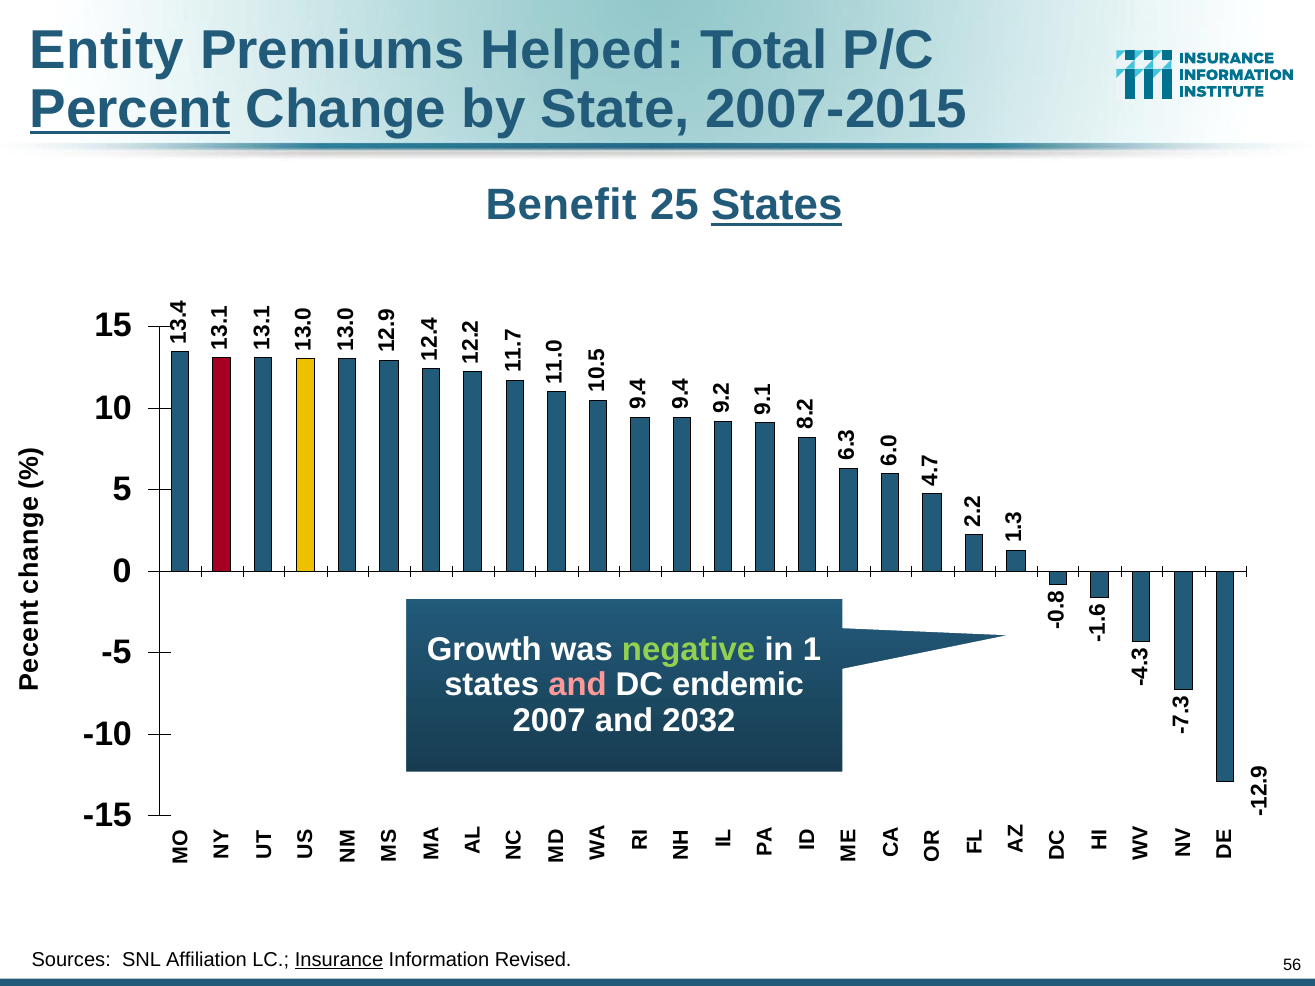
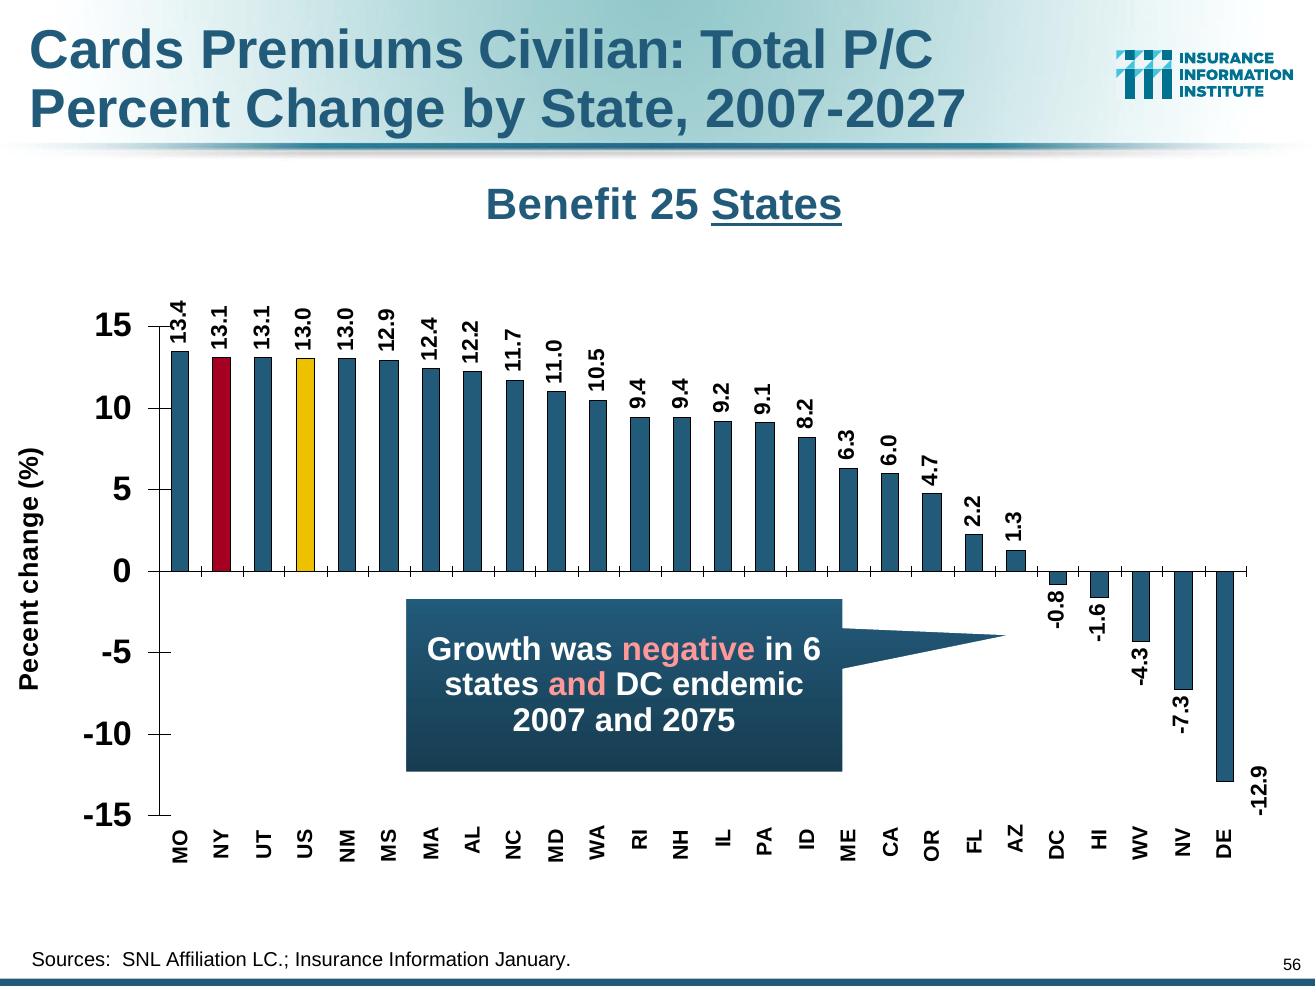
Entity: Entity -> Cards (107, 50)
Helped: Helped -> Civilian (583, 50)
Percent underline: present -> none (130, 109)
2007-2015: 2007-2015 -> 2007-2027 (836, 109)
negative colour: light green -> pink (689, 650)
in 1: 1 -> 6 (812, 650)
2032: 2032 -> 2075 (699, 721)
Insurance underline: present -> none (339, 960)
Revised: Revised -> January (533, 960)
